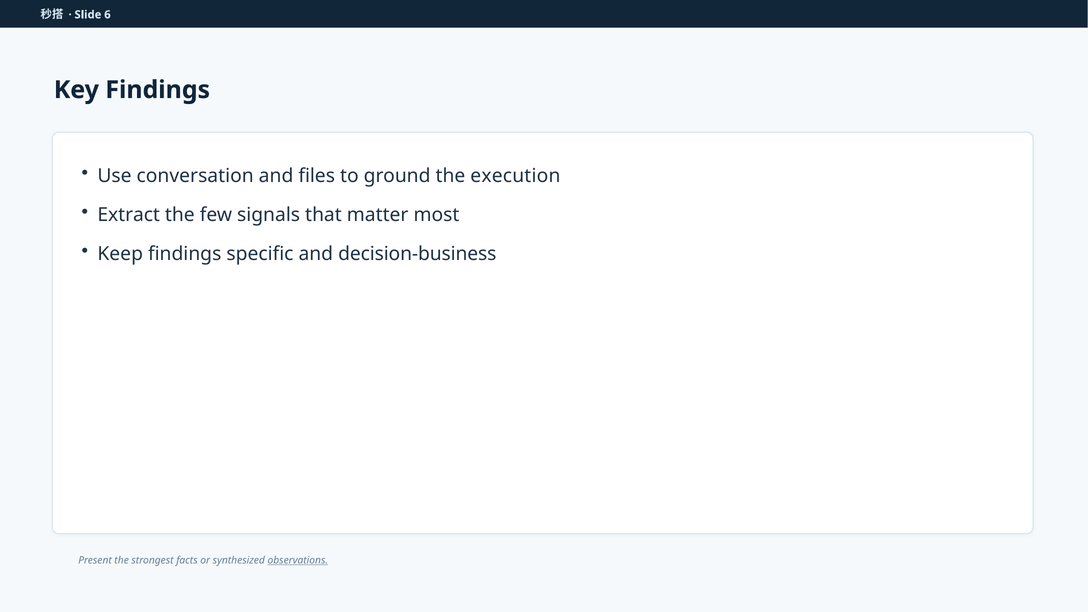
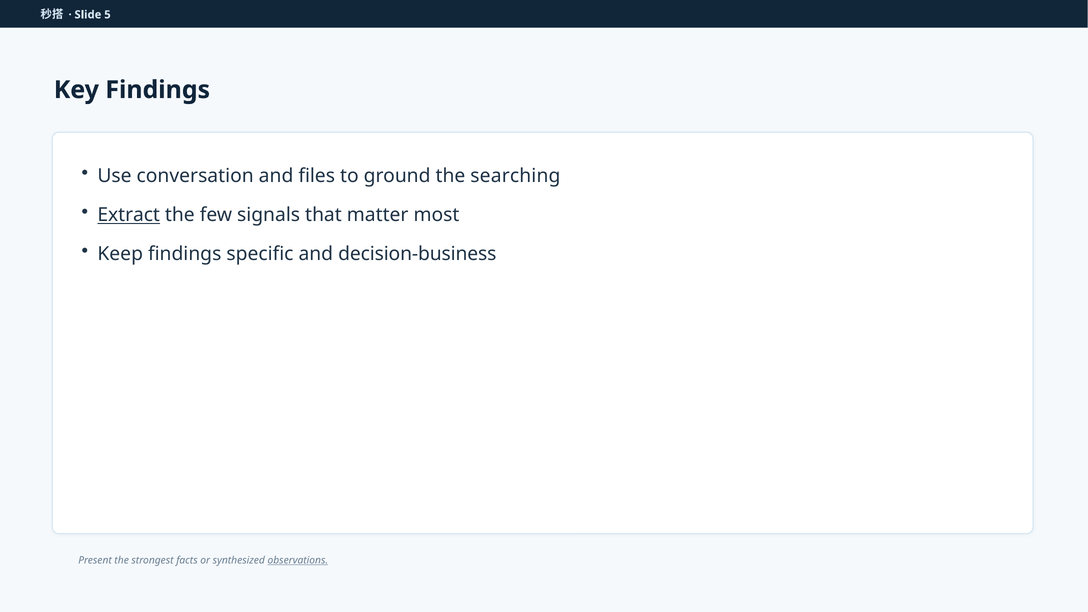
6: 6 -> 5 (107, 15)
execution: execution -> searching (515, 176)
Extract underline: none -> present (129, 215)
